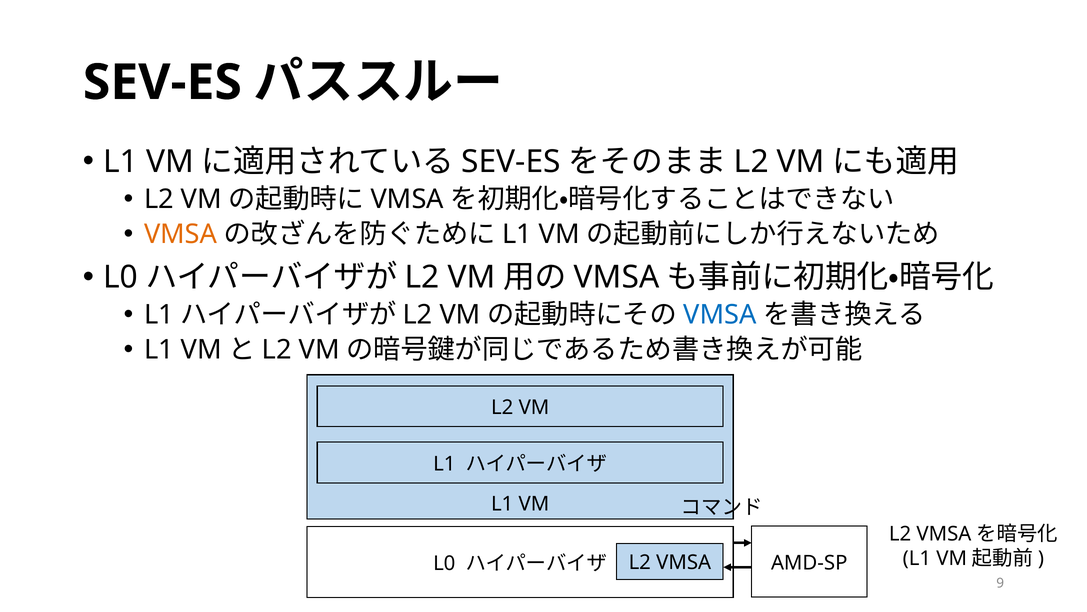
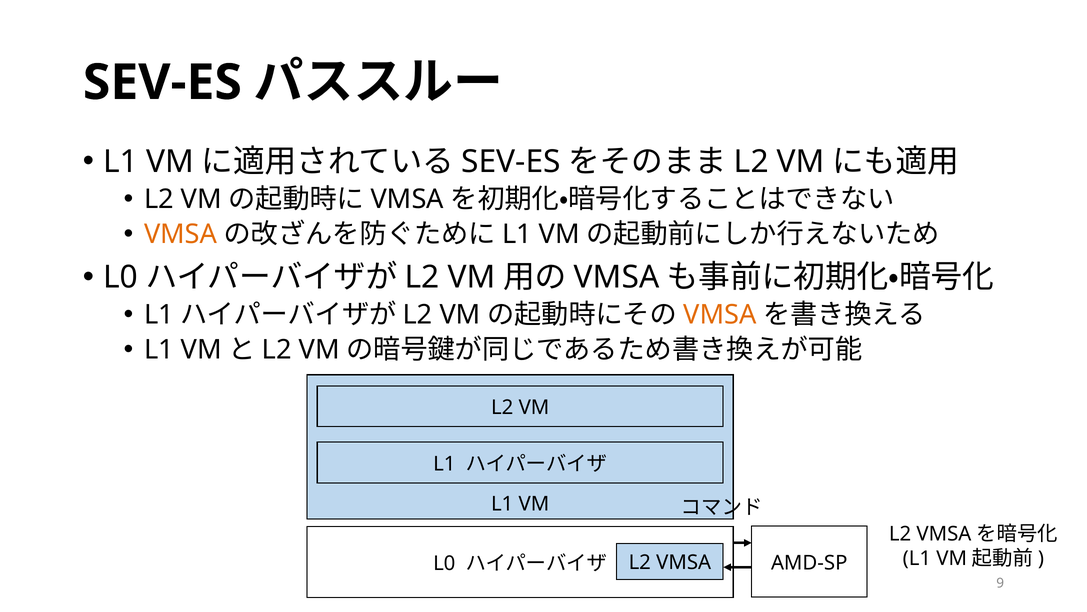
VMSA colour: blue -> orange (720, 315)
